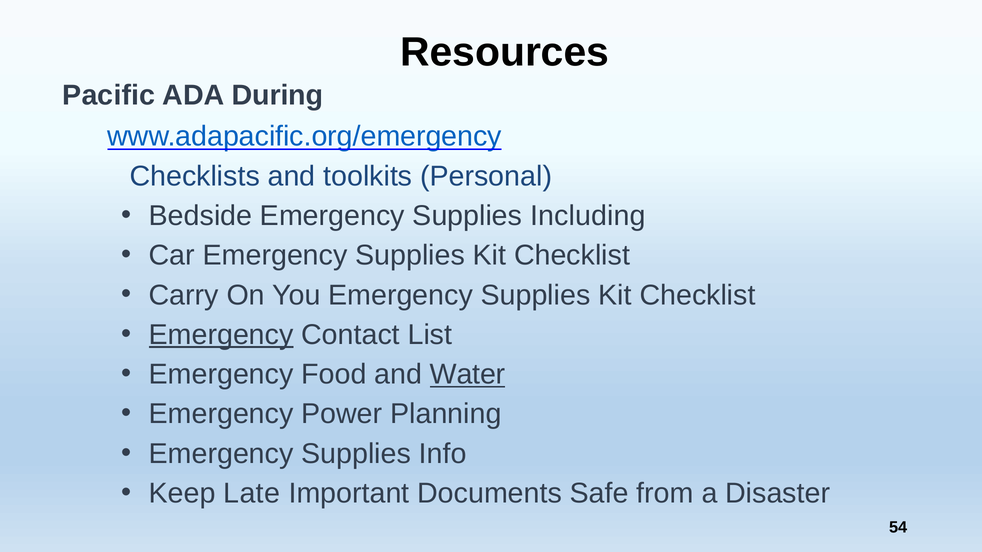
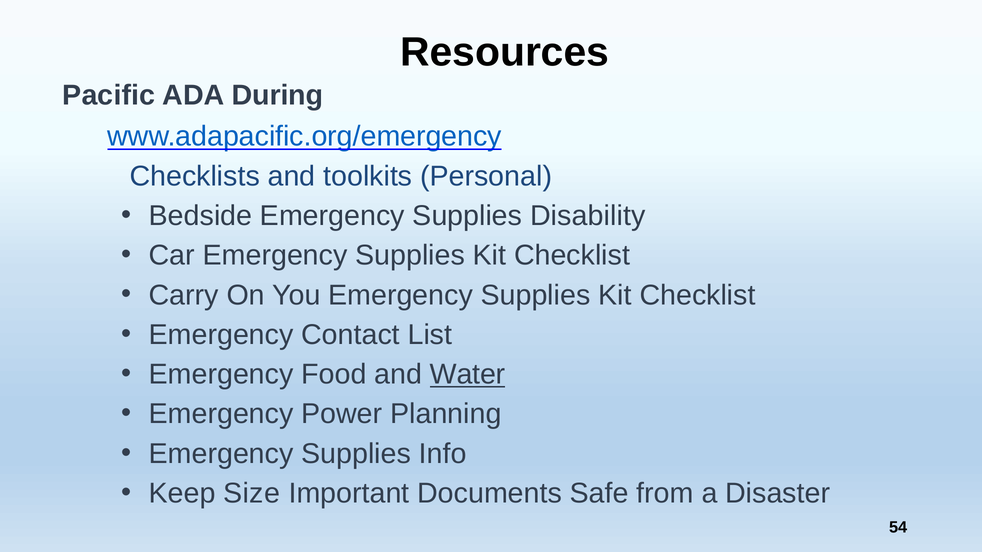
Including: Including -> Disability (588, 216)
Emergency underline: present -> none (221, 335)
Late: Late -> Size (252, 494)
